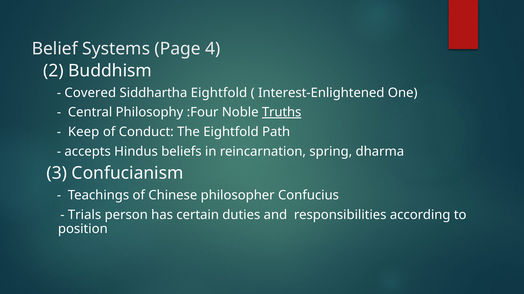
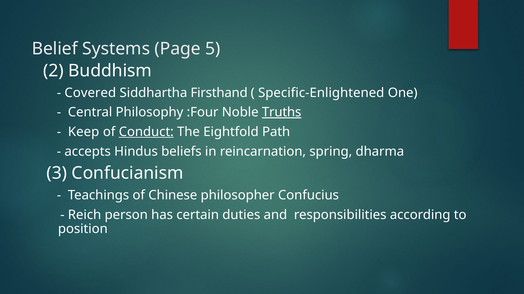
4: 4 -> 5 (213, 49)
Siddhartha Eightfold: Eightfold -> Firsthand (219, 93)
Interest-Enlightened: Interest-Enlightened -> Specific-Enlightened (321, 93)
Conduct underline: none -> present (146, 132)
Trials: Trials -> Reich (85, 215)
